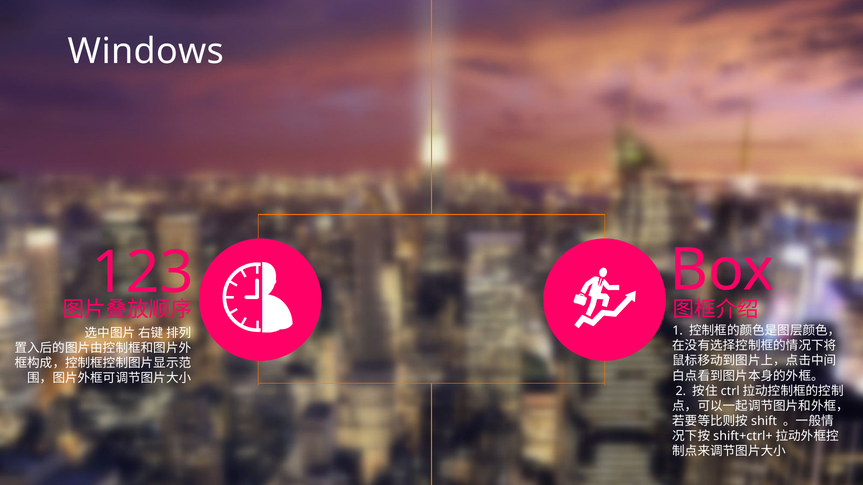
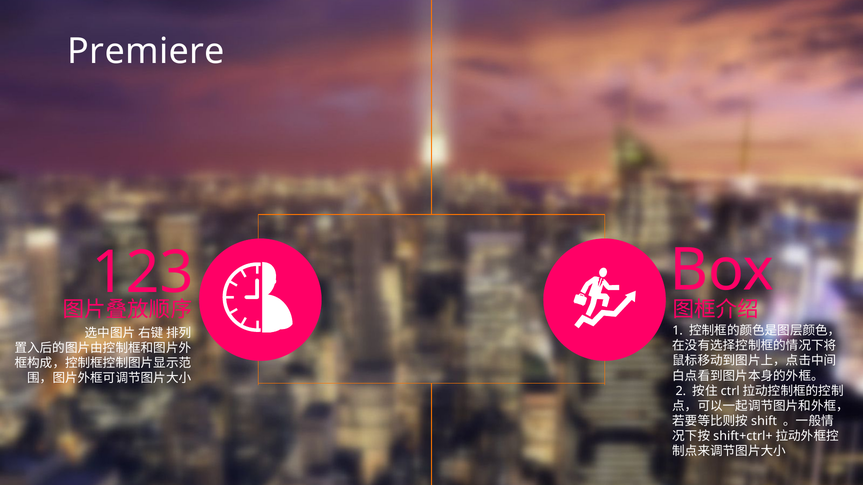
Windows: Windows -> Premiere (146, 51)
